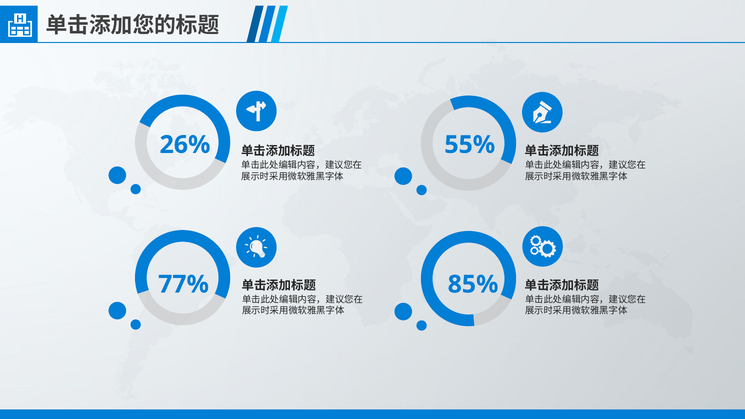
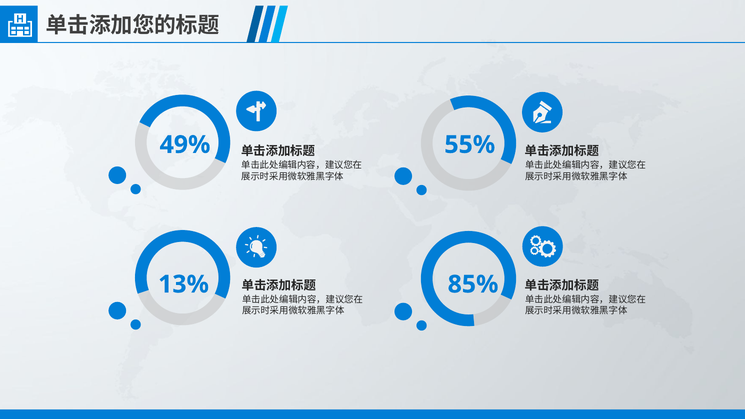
26%: 26% -> 49% (185, 145)
77%: 77% -> 13% (184, 284)
